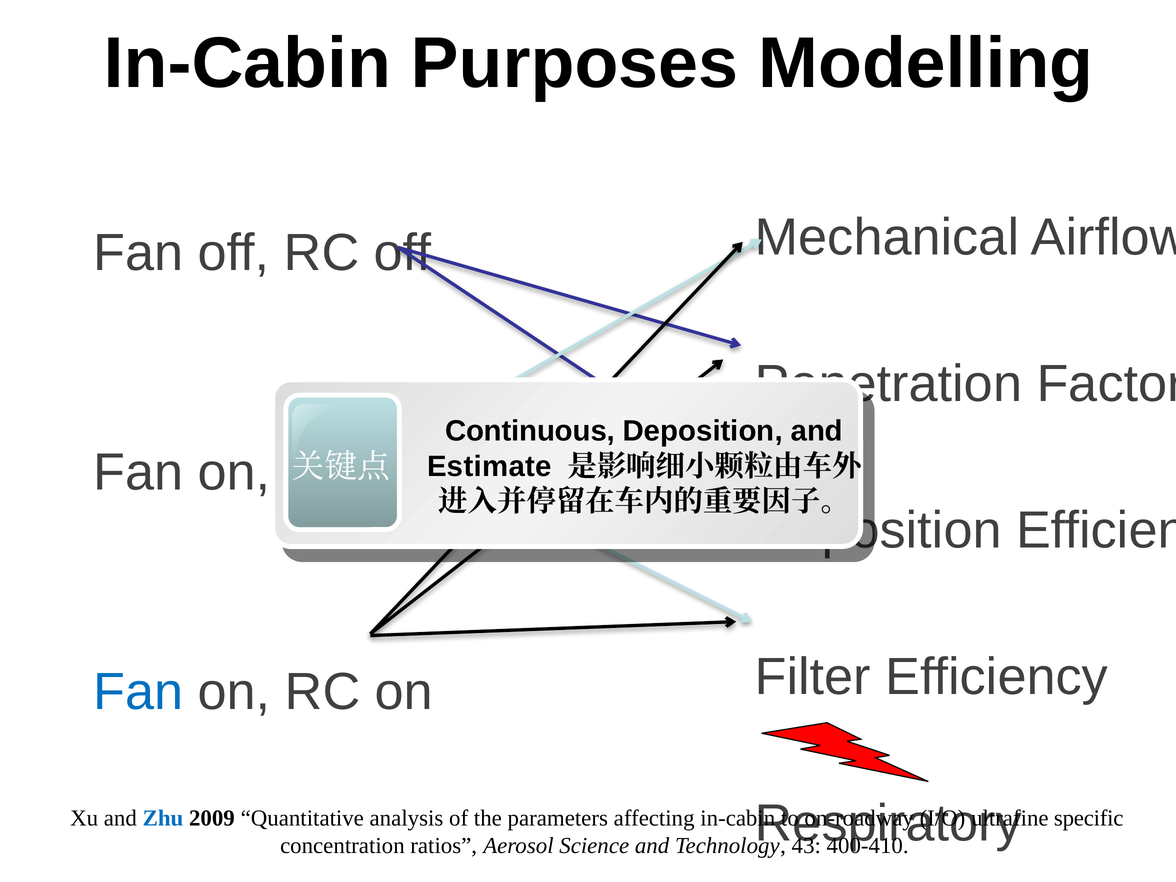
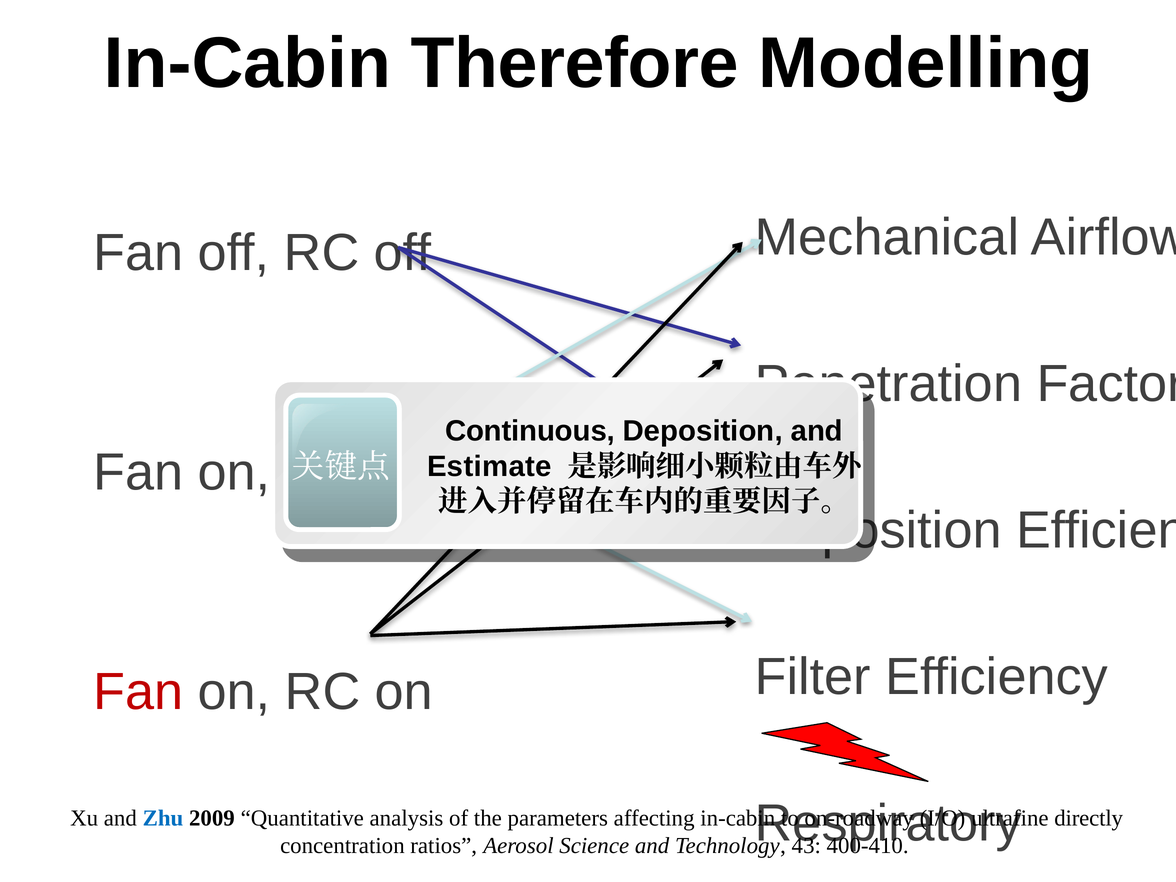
Purposes: Purposes -> Therefore (575, 64)
Fan colour: blue -> red (138, 692)
specific: specific -> directly (1089, 818)
